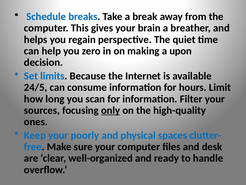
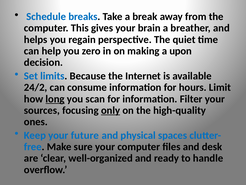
24/5: 24/5 -> 24/2 (36, 87)
long underline: none -> present (55, 99)
poorly: poorly -> future (85, 135)
